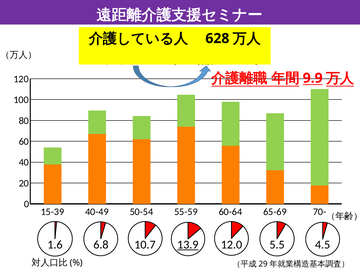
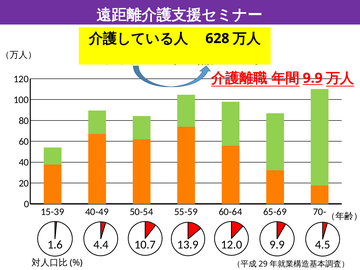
6.8: 6.8 -> 4.4 (101, 245)
13.9 underline: present -> none (188, 245)
12.0 5.5: 5.5 -> 9.9 (277, 245)
